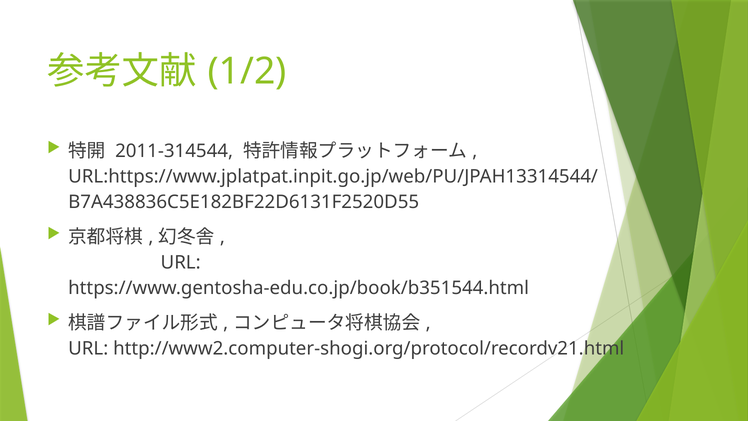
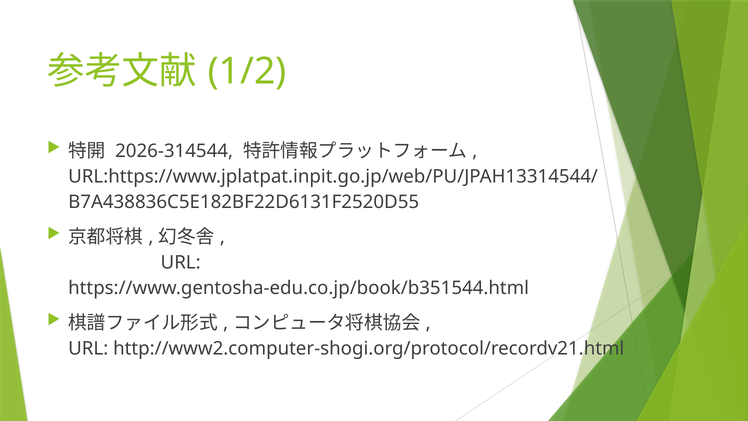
2011-314544: 2011-314544 -> 2026-314544 (174, 151)
